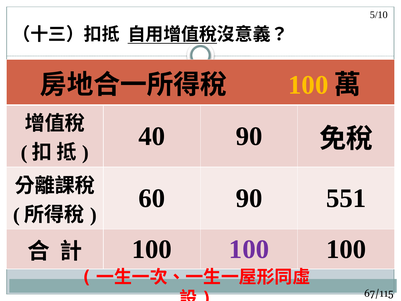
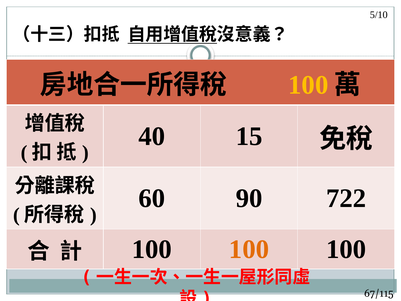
40 90: 90 -> 15 (249, 136)
551: 551 -> 722 (346, 198)
100 colour: purple -> orange (249, 249)
